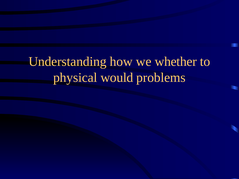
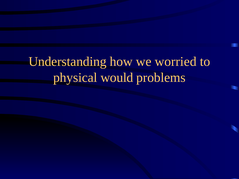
whether: whether -> worried (176, 62)
